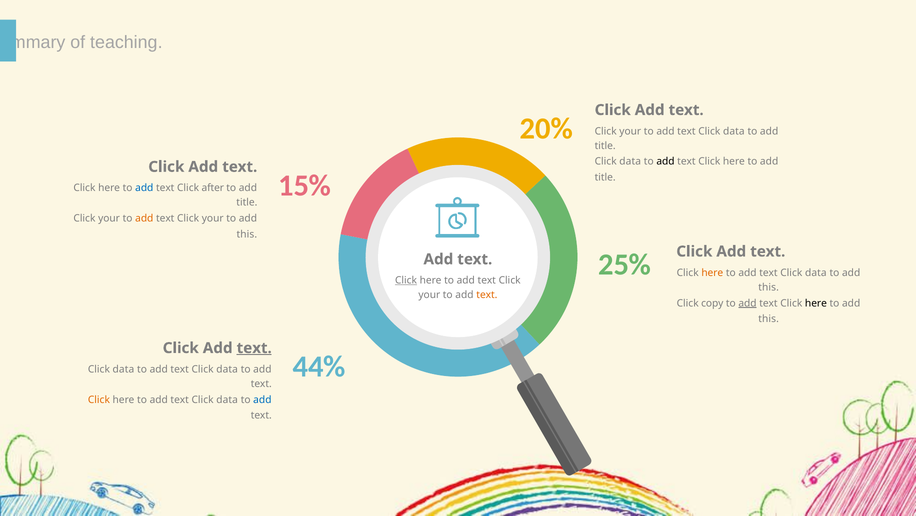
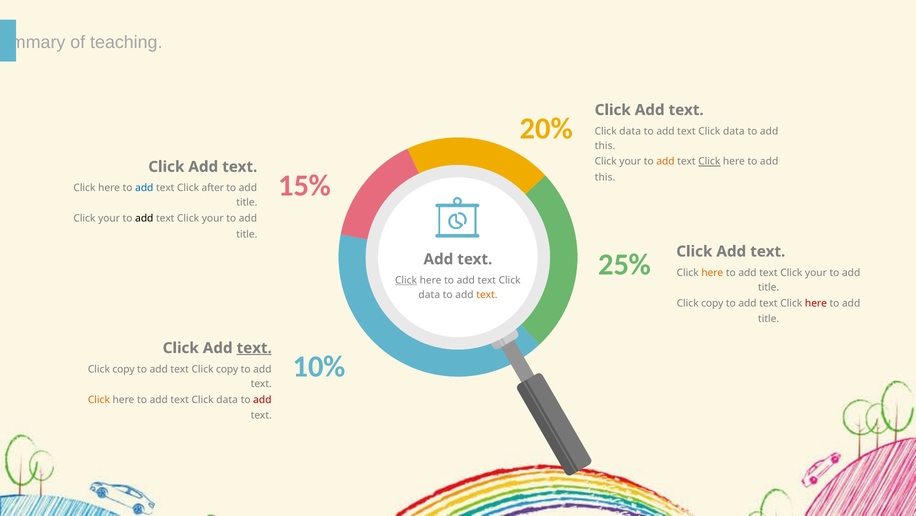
your: your -> data (630, 131)
title: title -> this (605, 146)
data: data -> your (630, 161)
add colour: black -> orange (665, 161)
Click underline: none -> present (709, 161)
title: title -> this (605, 177)
add colour: orange -> black (144, 218)
this: this -> title (247, 234)
data: data -> your (816, 272)
this: this -> title (769, 287)
your: your -> data (429, 295)
add underline: present -> none (747, 303)
here colour: black -> red (816, 303)
this: this -> title (769, 319)
44%: 44% -> 10% (319, 366)
data: data -> copy (124, 369)
data: data -> copy (227, 369)
add colour: blue -> red (262, 399)
